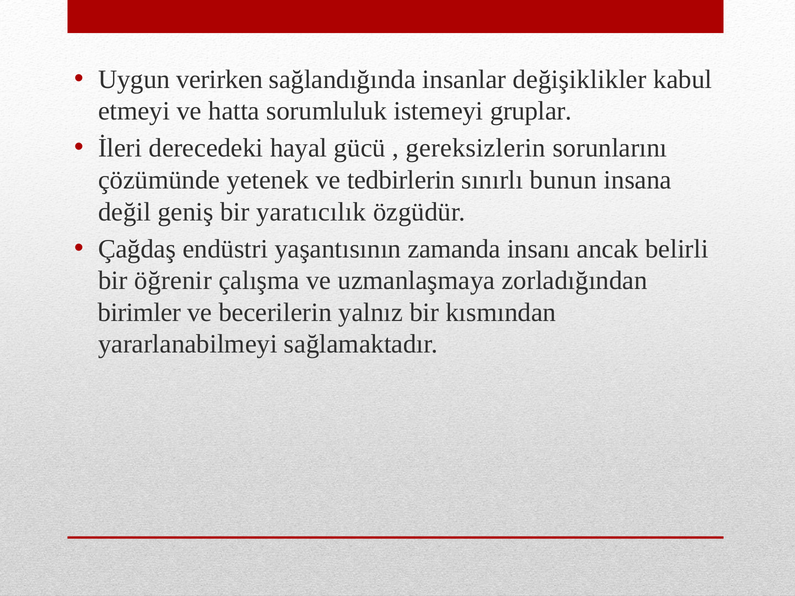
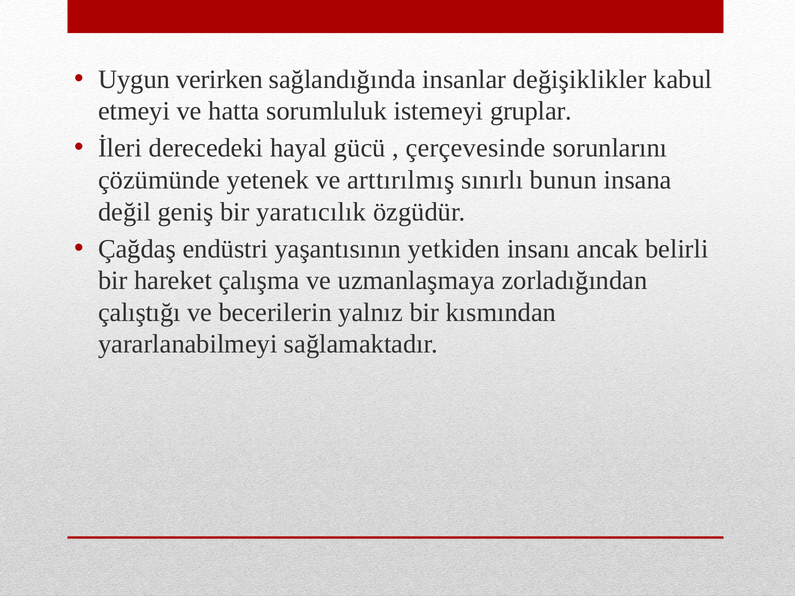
gereksizlerin: gereksizlerin -> çerçevesinde (476, 148)
tedbirlerin: tedbirlerin -> arttırılmış (401, 180)
zamanda: zamanda -> yetkiden (454, 249)
öğrenir: öğrenir -> hareket (173, 281)
birimler: birimler -> çalıştığı (139, 313)
